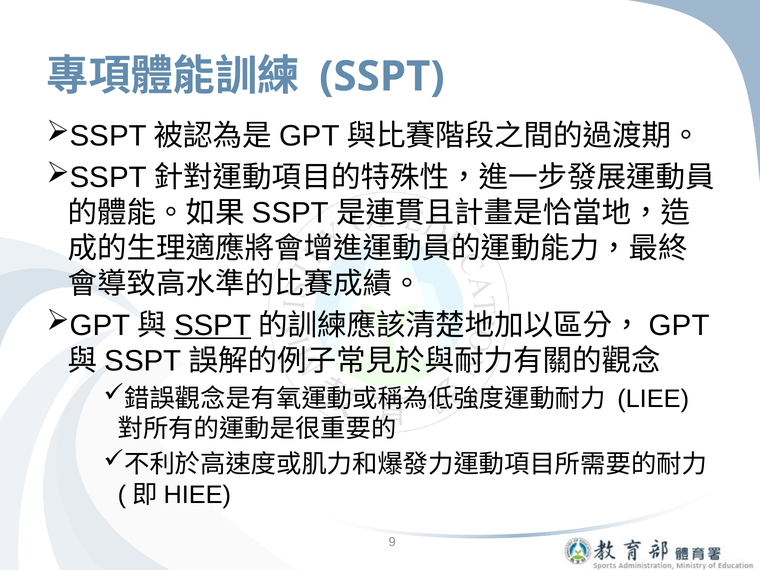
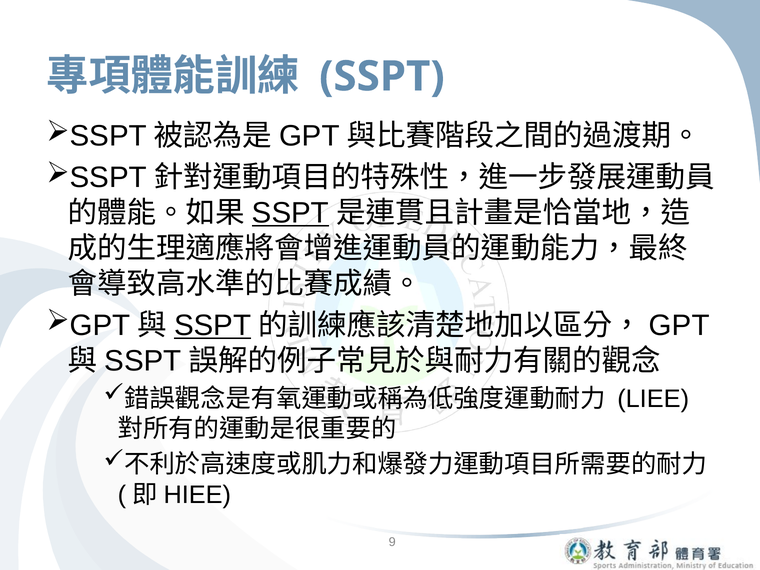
SSPT underline: none -> present (290, 213)
